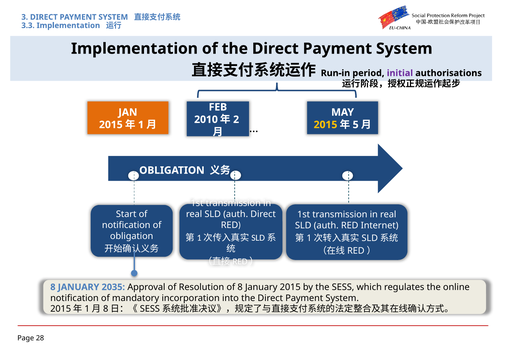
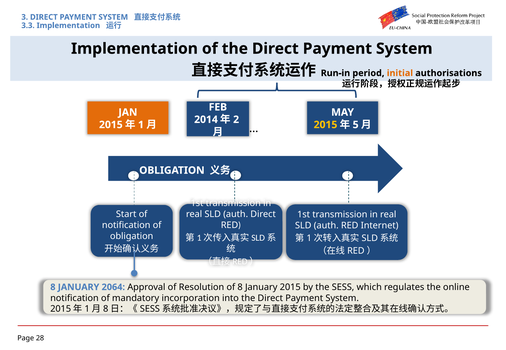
initial colour: purple -> orange (400, 73)
2010: 2010 -> 2014 (206, 120)
2035: 2035 -> 2064 (113, 287)
